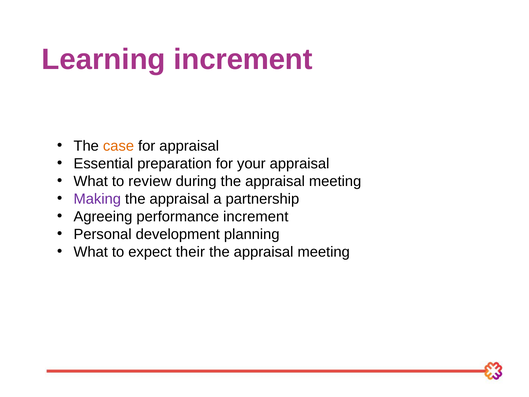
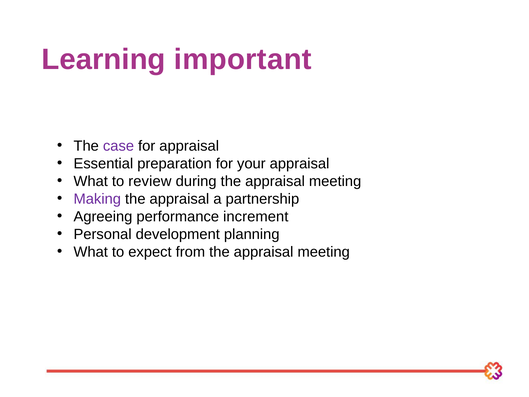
Learning increment: increment -> important (243, 59)
case colour: orange -> purple (119, 146)
their: their -> from (190, 252)
